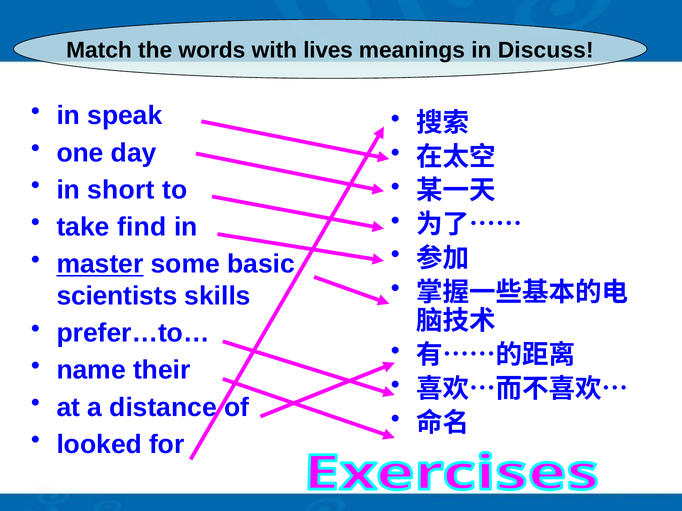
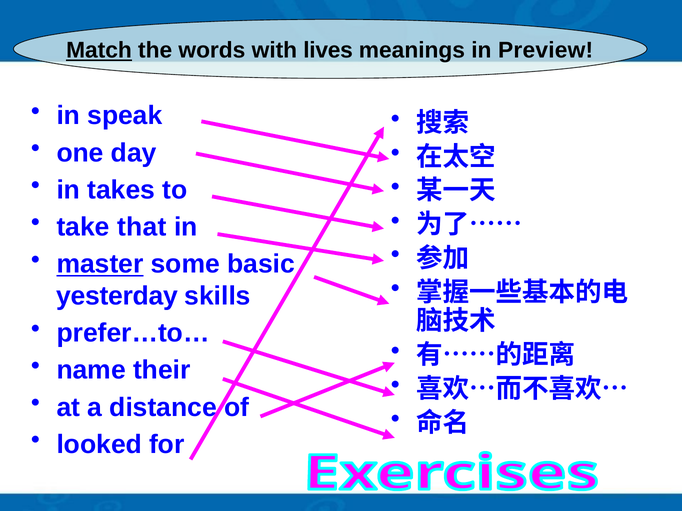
Match underline: none -> present (99, 50)
Discuss: Discuss -> Preview (546, 50)
short: short -> takes (121, 190)
find: find -> that (142, 227)
scientists: scientists -> yesterday (117, 296)
